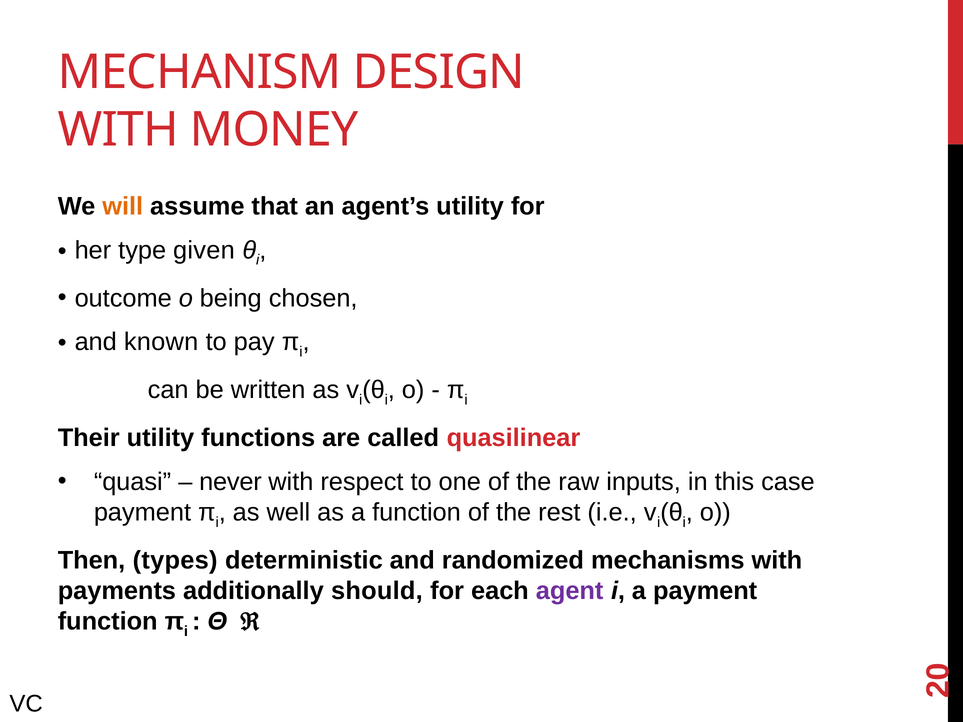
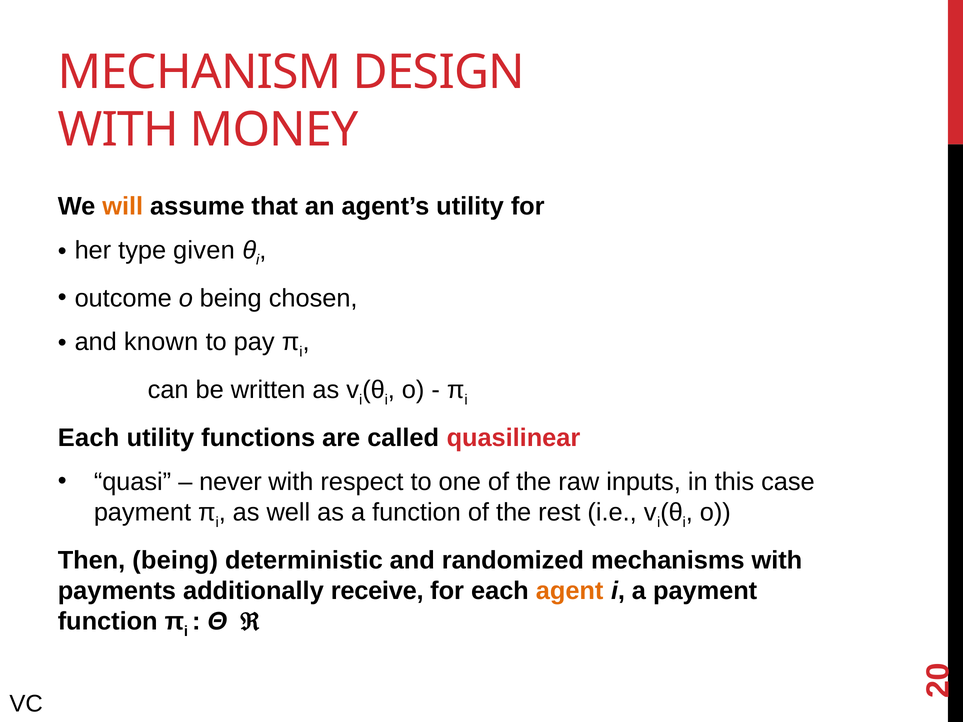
Their: Their -> Each (89, 438)
Then types: types -> being (175, 561)
should: should -> receive (377, 591)
agent colour: purple -> orange (570, 591)
